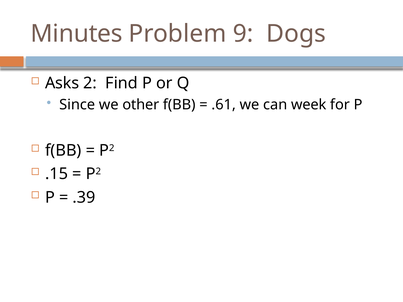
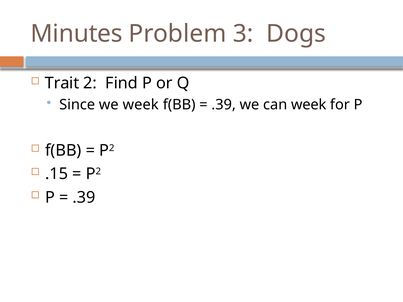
9: 9 -> 3 (243, 34)
Asks: Asks -> Trait (62, 83)
we other: other -> week (141, 105)
.61: .61 -> .39 (224, 105)
